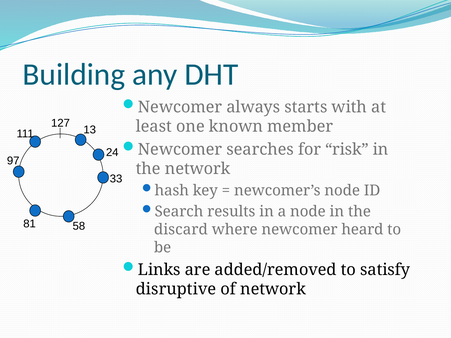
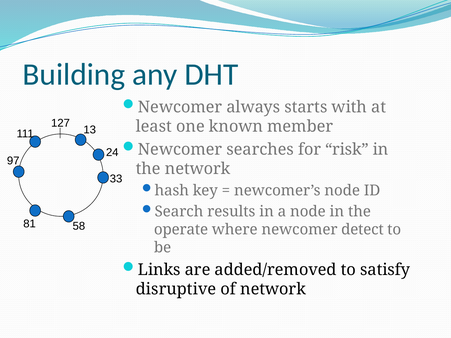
discard: discard -> operate (181, 230)
heard: heard -> detect (362, 230)
